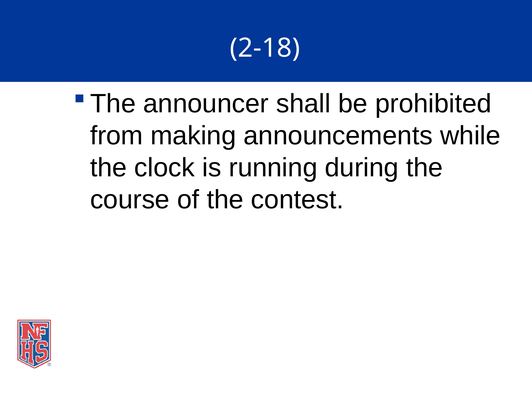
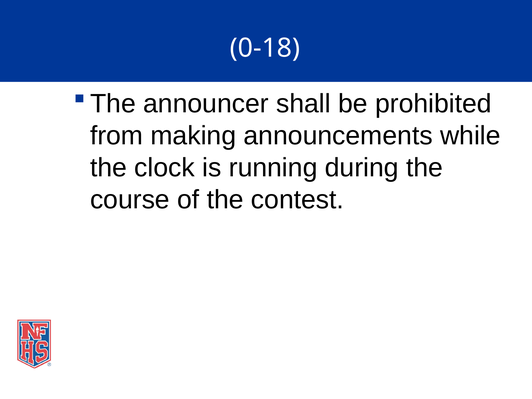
2-18: 2-18 -> 0-18 (265, 48)
